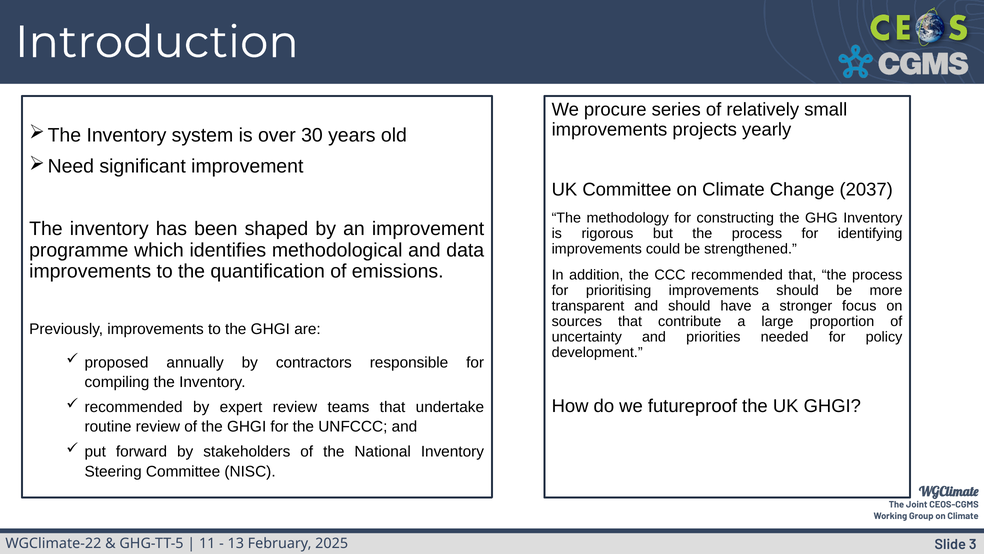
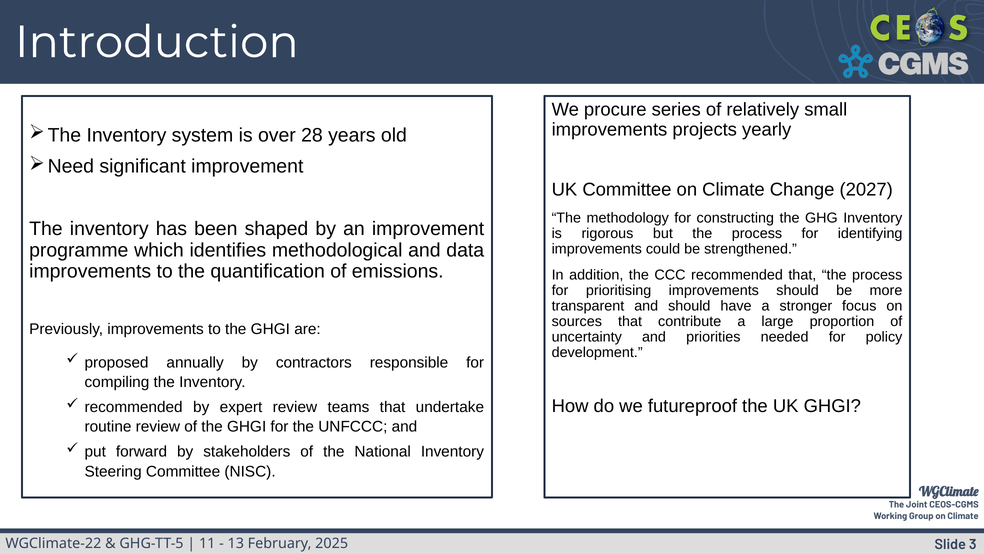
30: 30 -> 28 (312, 135)
2037: 2037 -> 2027 (866, 190)
